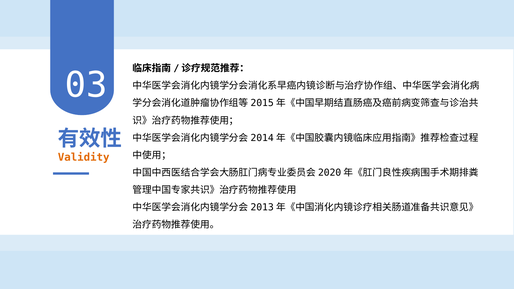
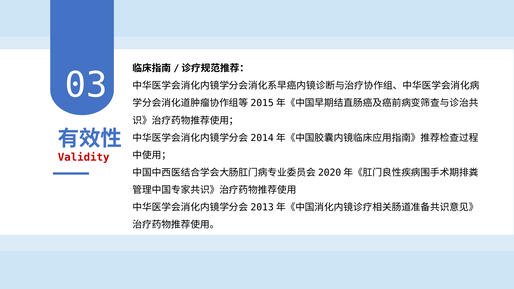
Validity colour: orange -> red (84, 157)
